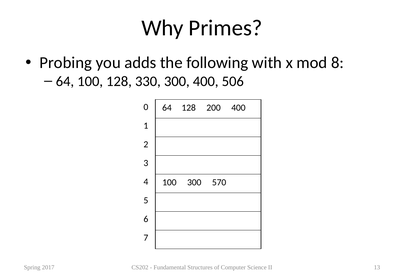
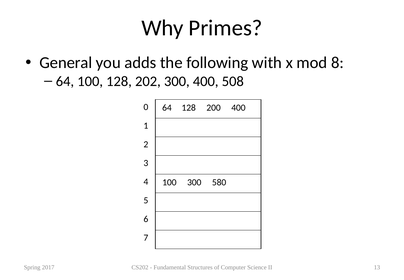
Probing: Probing -> General (66, 63)
330: 330 -> 202 (148, 81)
506: 506 -> 508 (233, 81)
570: 570 -> 580 (219, 182)
